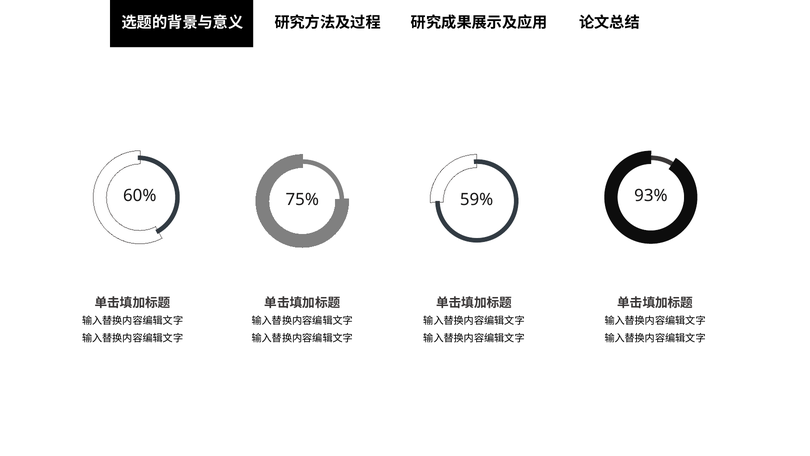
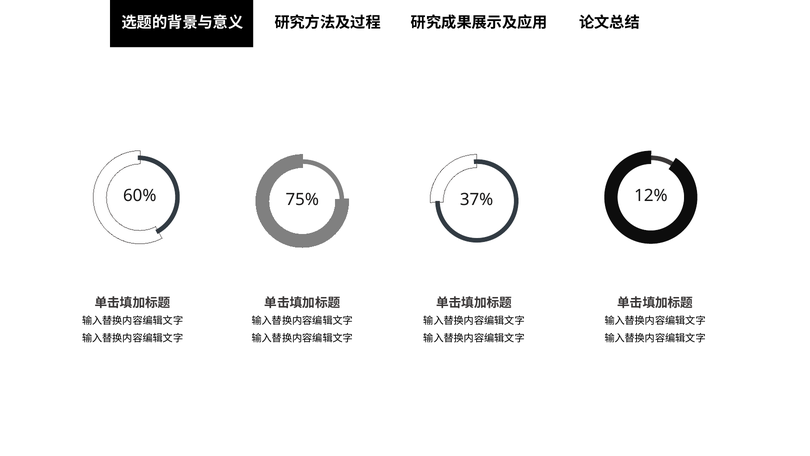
59%: 59% -> 37% (477, 199)
93%: 93% -> 12% (651, 196)
